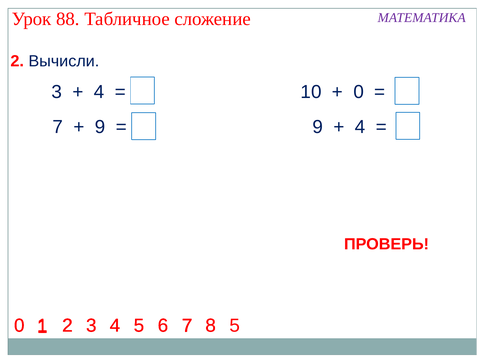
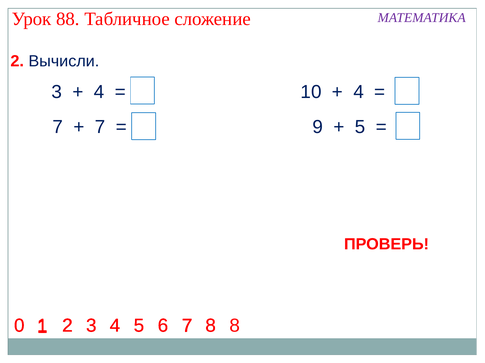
0: 0 -> 4 (359, 92)
9: 9 -> 7 (100, 127)
4: 4 -> 5 (360, 127)
5: 5 -> 8 (235, 326)
